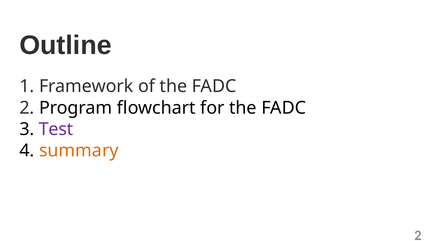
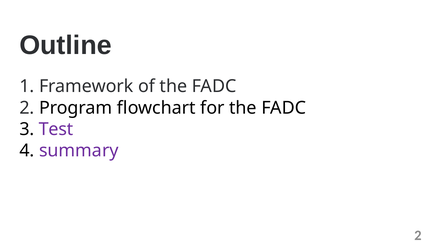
summary colour: orange -> purple (79, 151)
